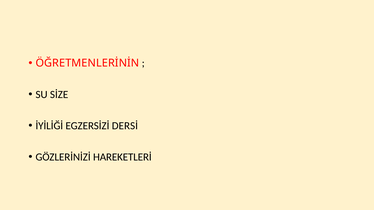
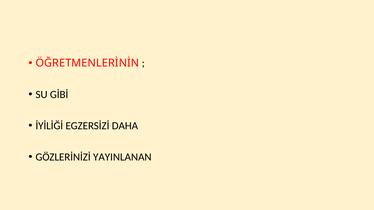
SİZE: SİZE -> GİBİ (59, 95)
DERSİ: DERSİ -> DAHA (125, 126)
HAREKETLERİ: HAREKETLERİ -> YAYINLANAN (122, 157)
